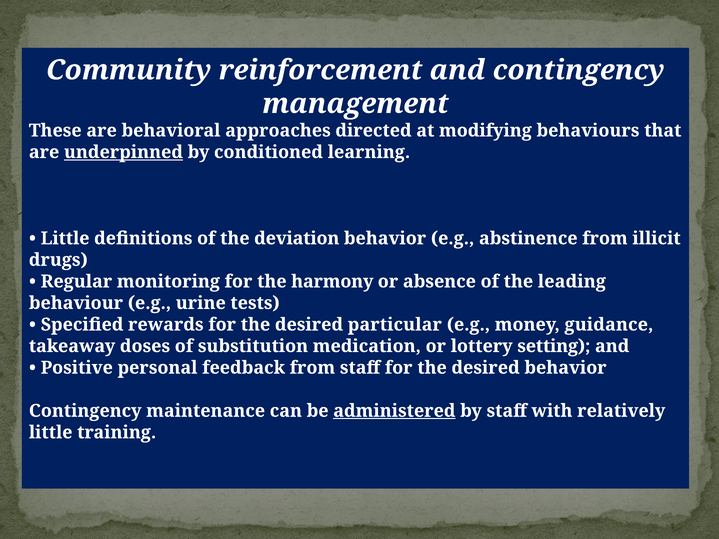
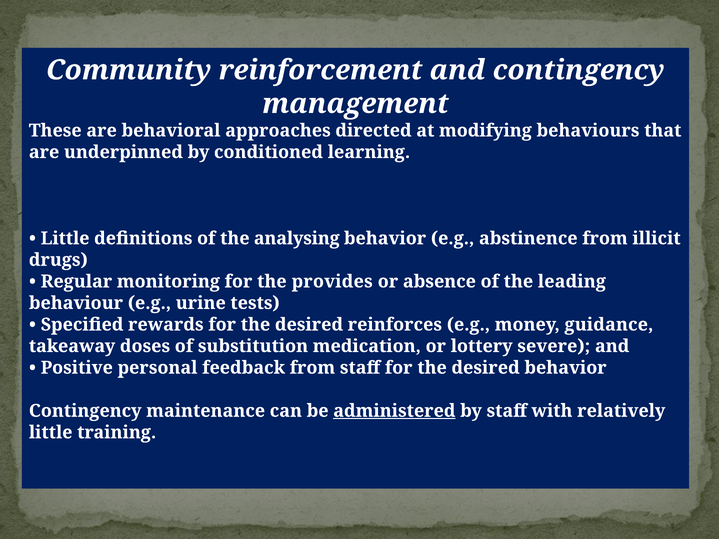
underpinned underline: present -> none (123, 152)
deviation: deviation -> analysing (297, 238)
harmony: harmony -> provides (332, 282)
particular: particular -> reinforces (395, 325)
setting: setting -> severe (554, 346)
